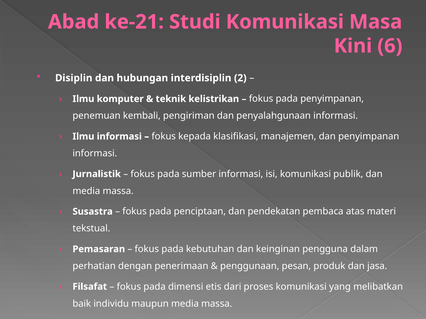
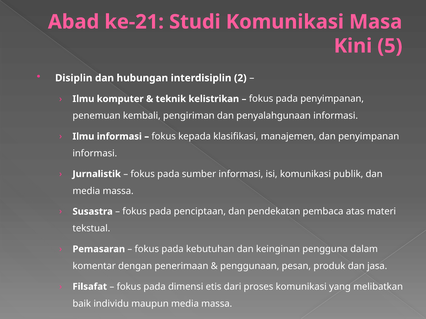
6: 6 -> 5 (390, 46)
perhatian: perhatian -> komentar (94, 266)
